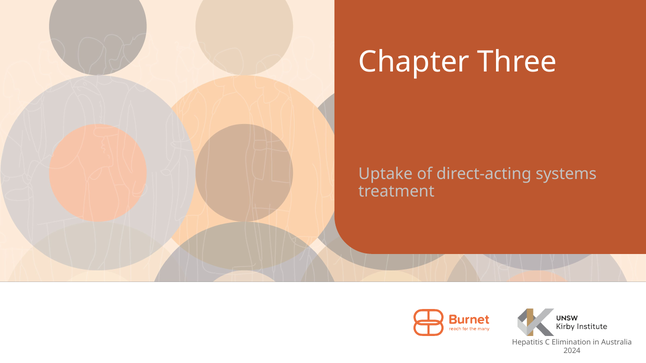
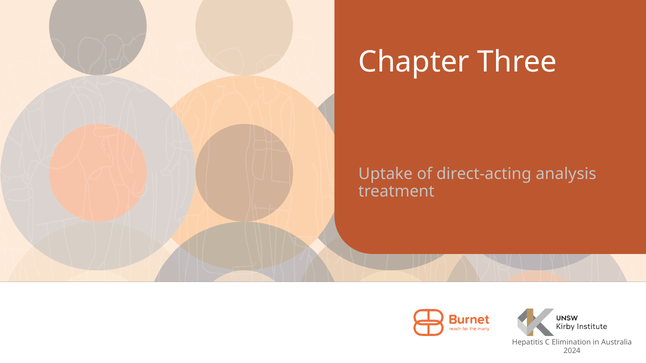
systems: systems -> analysis (566, 174)
